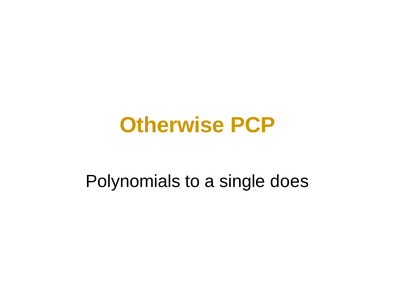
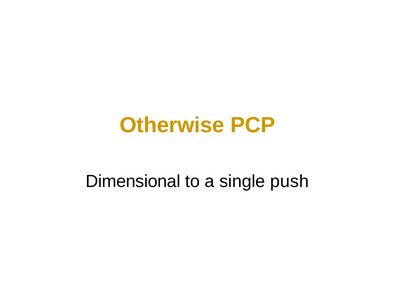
Polynomials: Polynomials -> Dimensional (133, 182)
does: does -> push (290, 182)
